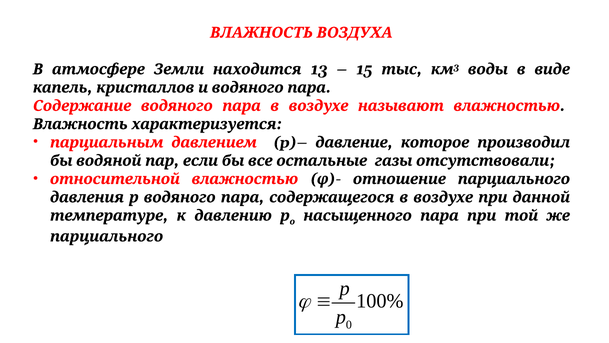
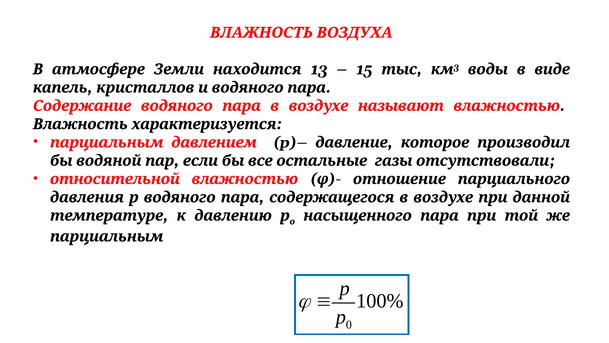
парциального: парциального -> парциальным (107, 236)
